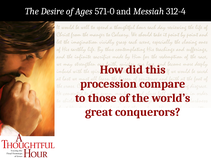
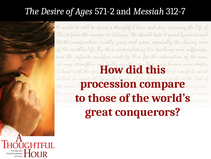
571-0: 571-0 -> 571-2 (105, 11)
312-4: 312-4 -> 312-7 (176, 11)
